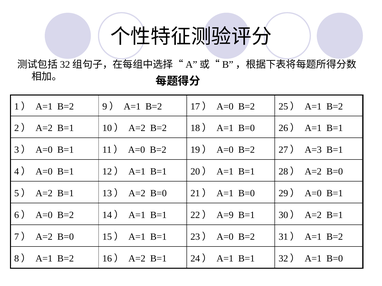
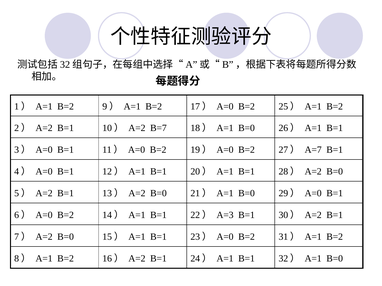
A=2 B=2: B=2 -> B=7 (158, 128)
A=3: A=3 -> A=7 (313, 150)
A=9: A=9 -> A=3 (225, 215)
